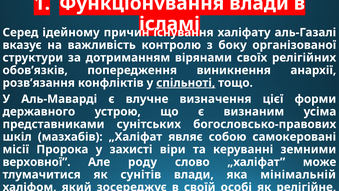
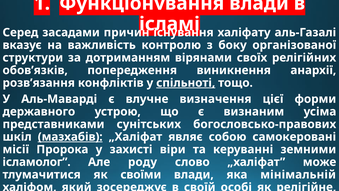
ідейному: ідейному -> засадами (71, 32)
мазхабів underline: none -> present (70, 137)
верховної: верховної -> ісламолог (37, 162)
сунітів: сунітів -> своїми (141, 174)
